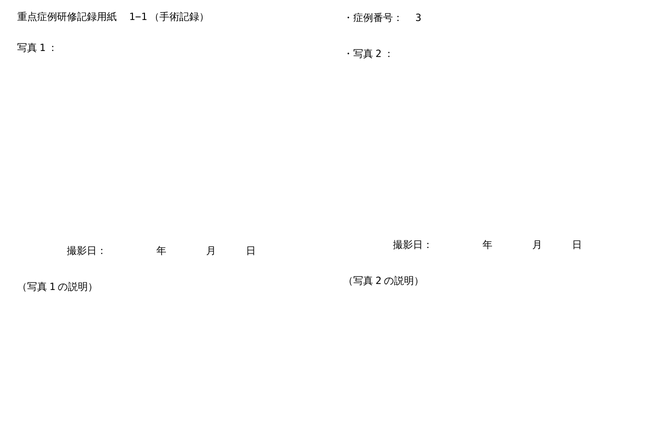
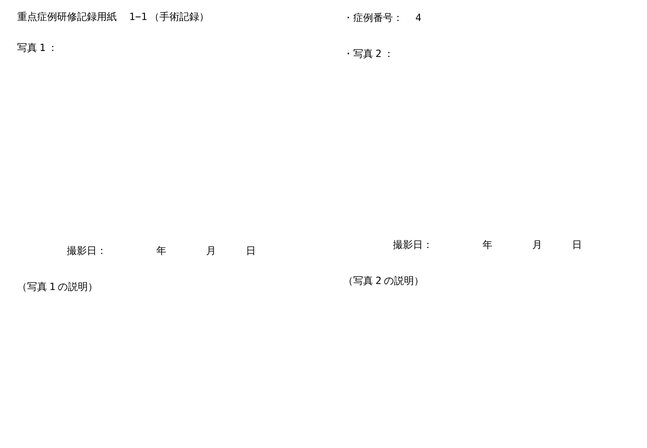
3: 3 -> 4 (418, 18)
